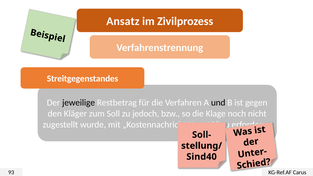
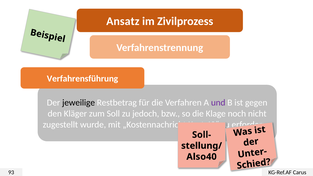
Streitgegenstandes: Streitgegenstandes -> Verfahrensführung (82, 79)
und colour: black -> purple (218, 103)
Sind40: Sind40 -> Also40 (202, 157)
